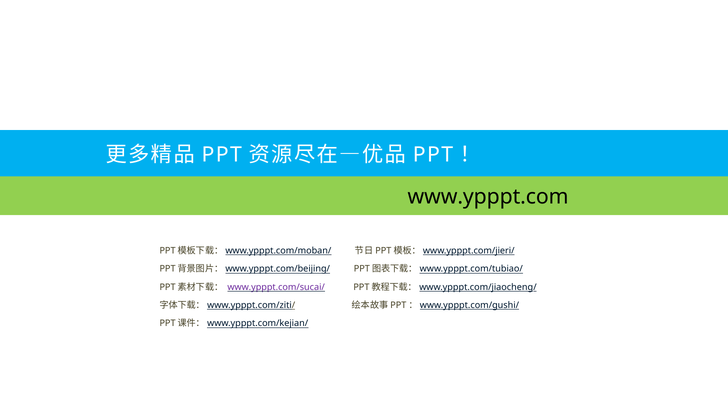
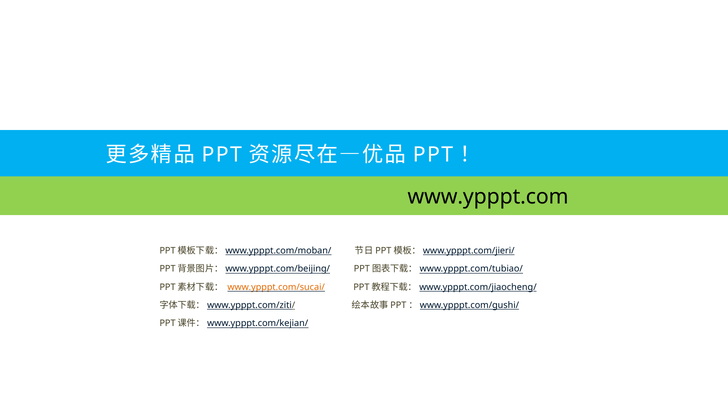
www.ypppt.com/sucai/ colour: purple -> orange (276, 287)
